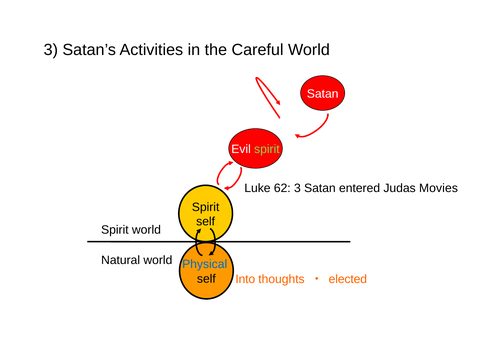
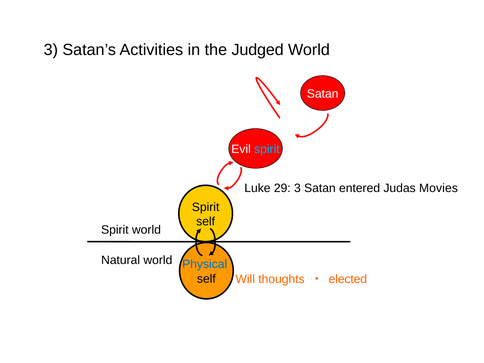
Careful: Careful -> Judged (258, 50)
spirit colour: light green -> light blue (267, 149)
62: 62 -> 29 (282, 188)
Into: Into -> Will (245, 279)
